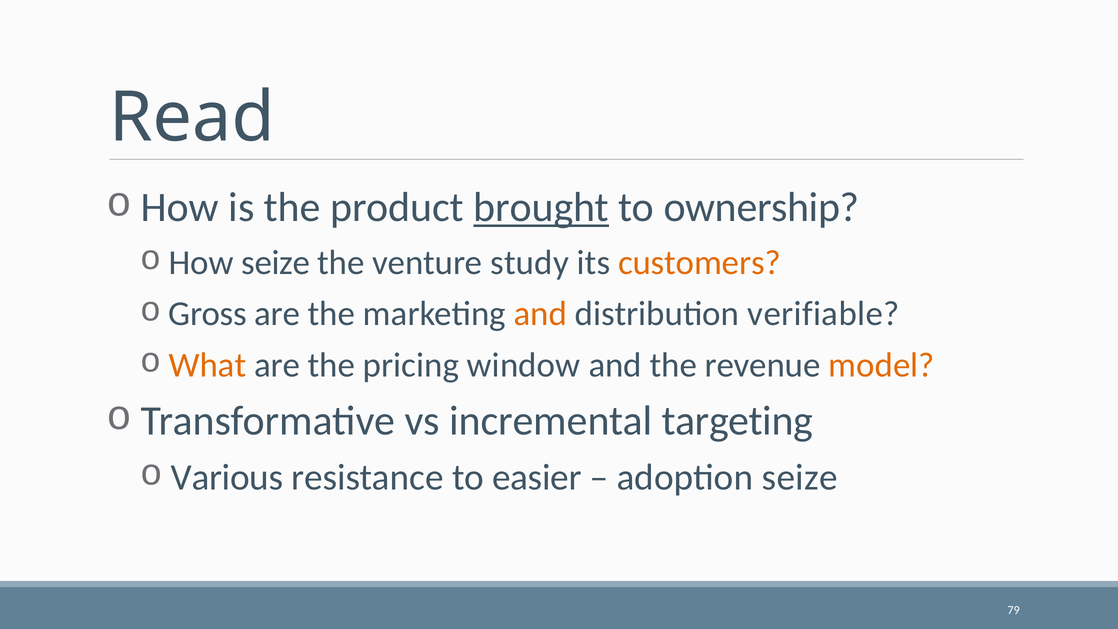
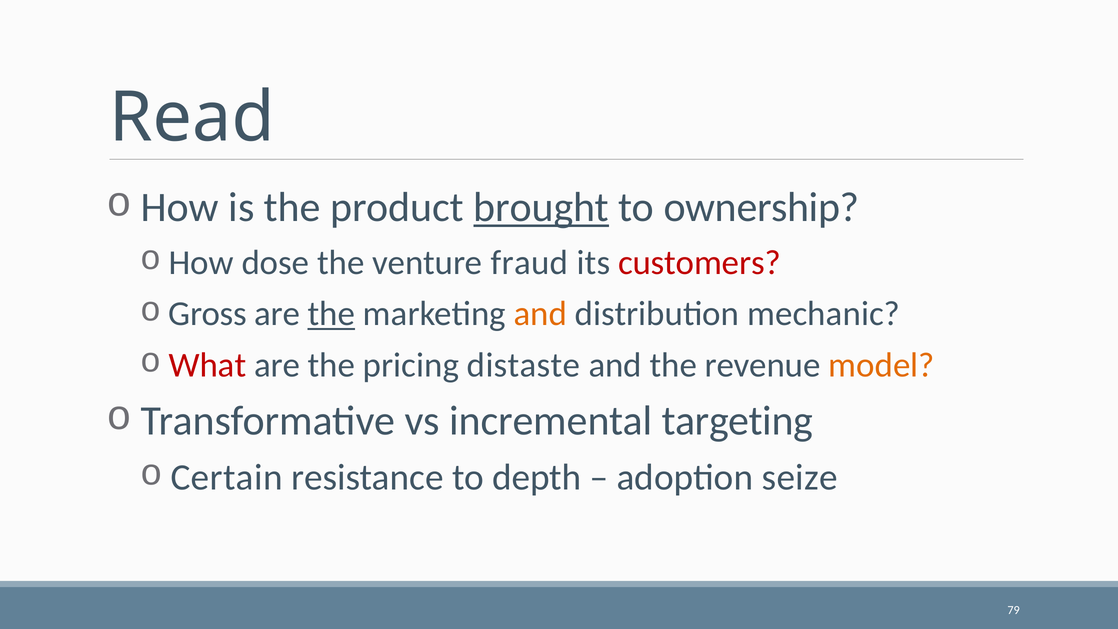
How seize: seize -> dose (275, 262)
study: study -> fraud (529, 262)
customers colour: orange -> red (699, 262)
the underline: none -> present (331, 314)
verifiable: verifiable -> mechanic (824, 314)
What colour: orange -> red (208, 365)
window: window -> distaste (524, 365)
Various: Various -> Certain (227, 478)
easier: easier -> depth (537, 478)
